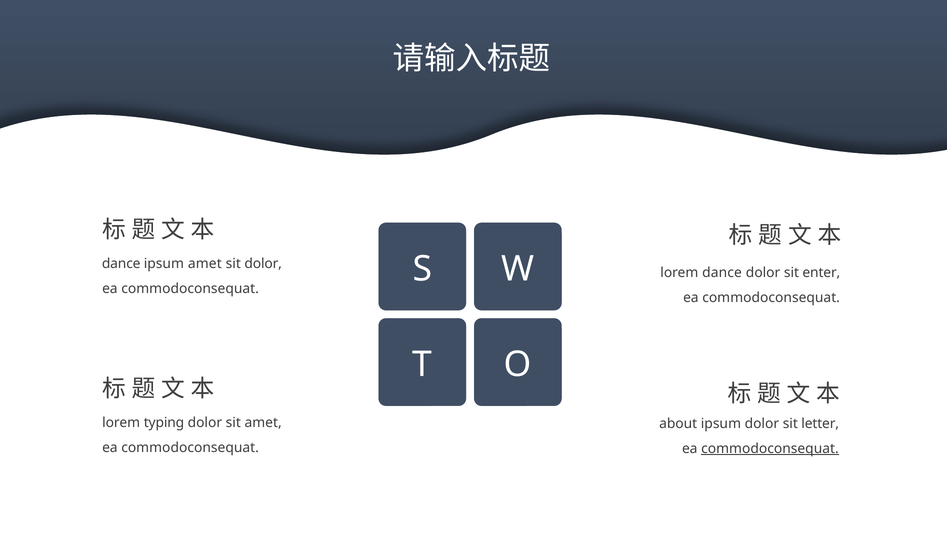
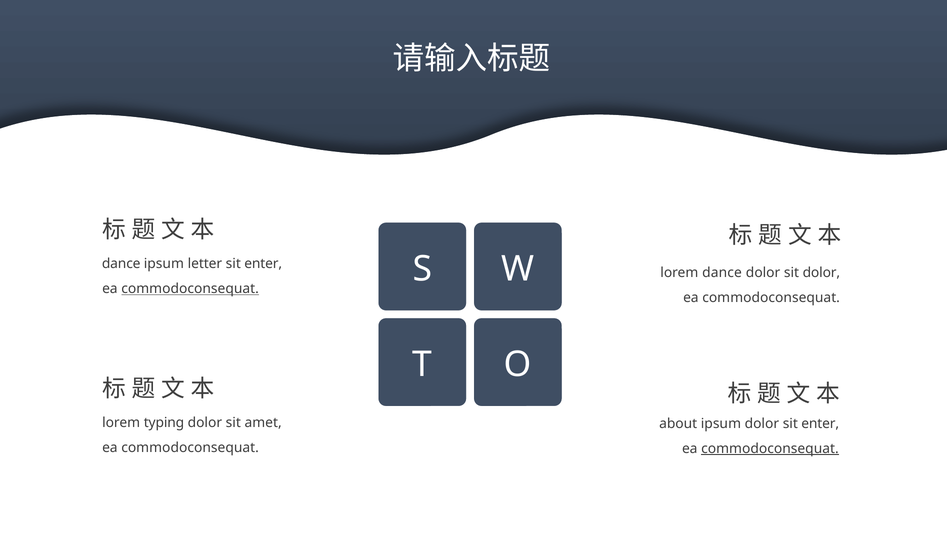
ipsum amet: amet -> letter (205, 264)
dolor: dolor -> enter (263, 264)
sit enter: enter -> dolor (821, 273)
commodoconsequat underline: none -> present (190, 289)
dolor sit letter: letter -> enter (820, 423)
